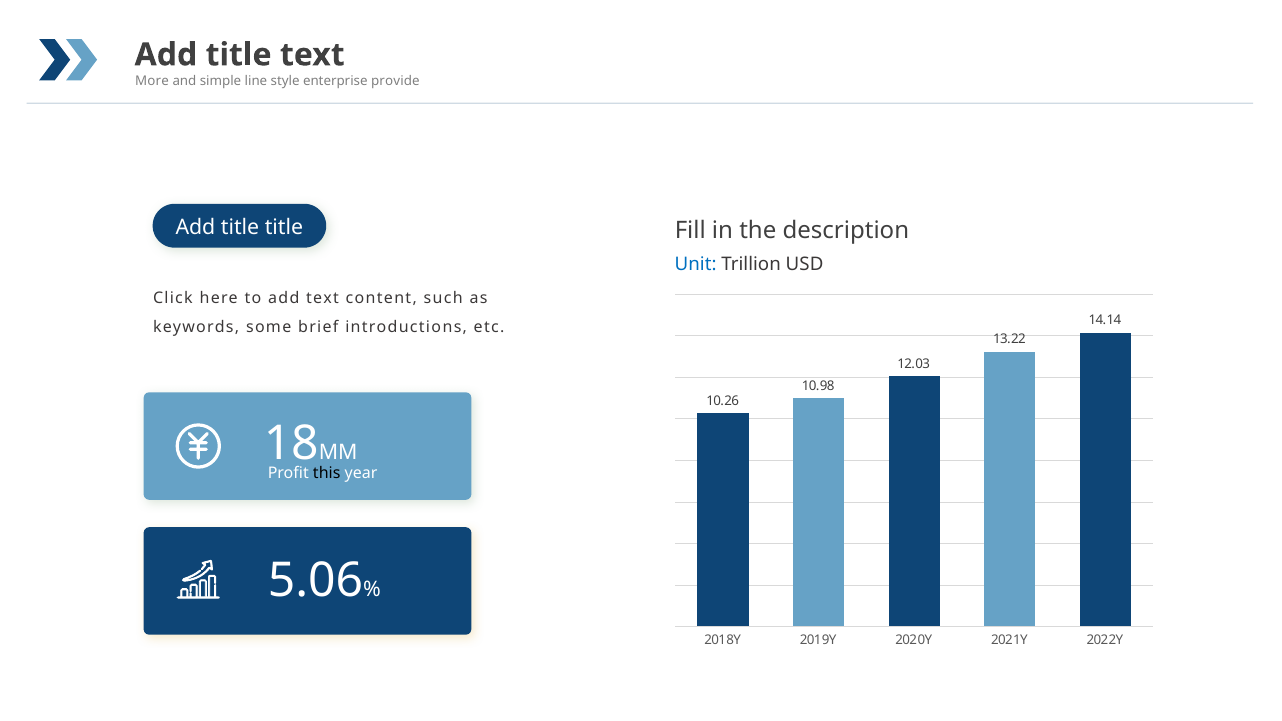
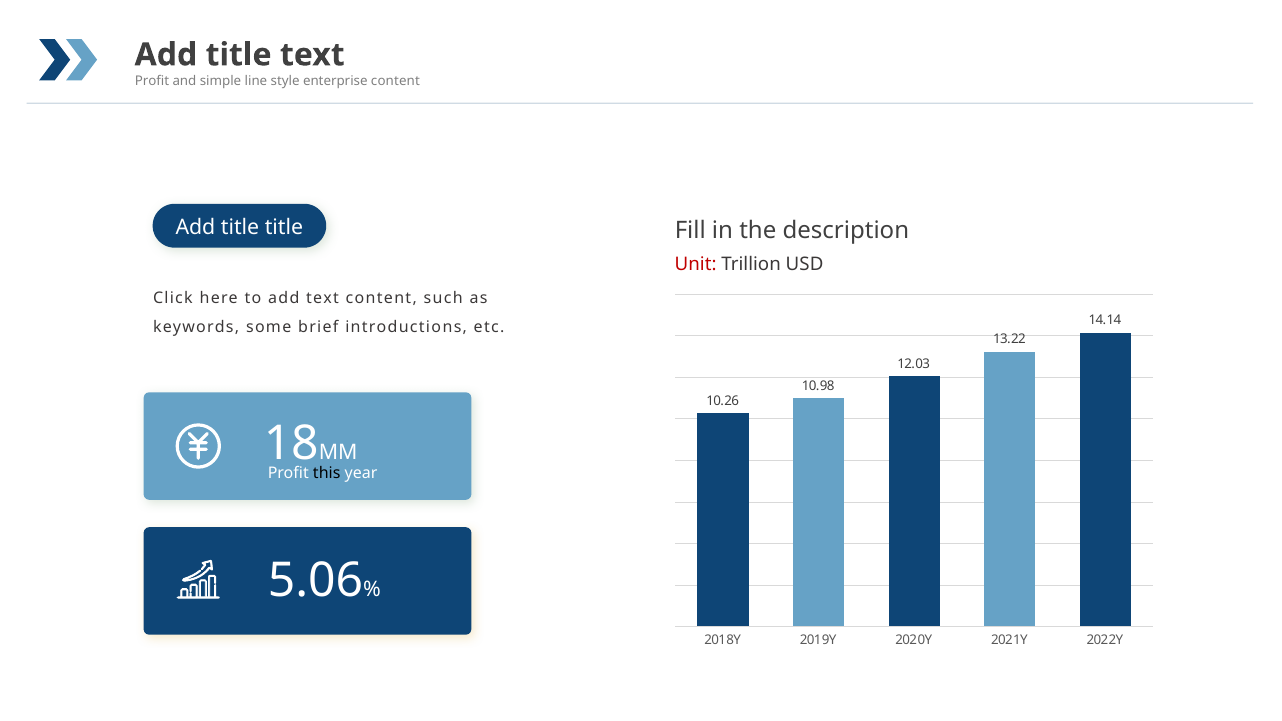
More: More -> Profit (152, 81)
enterprise provide: provide -> content (395, 81)
Unit colour: blue -> red (696, 264)
